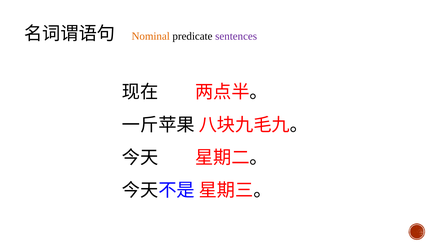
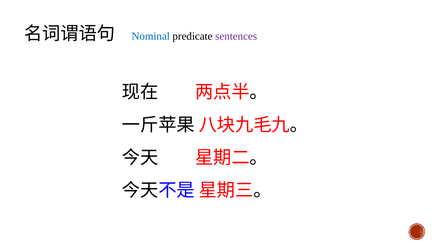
Nominal colour: orange -> blue (151, 36)
